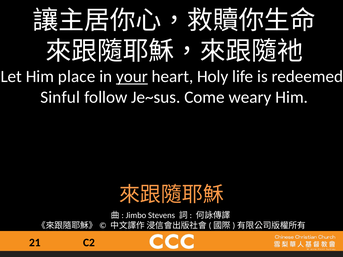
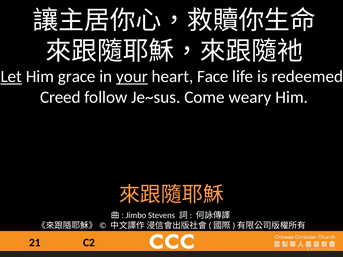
Let underline: none -> present (11, 77)
place: place -> grace (77, 77)
Holy: Holy -> Face (213, 77)
Sinful: Sinful -> Creed (60, 97)
